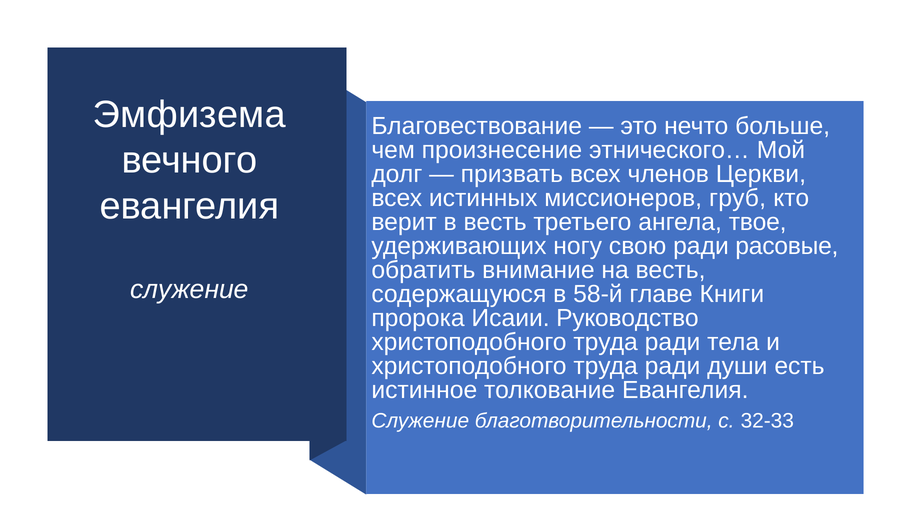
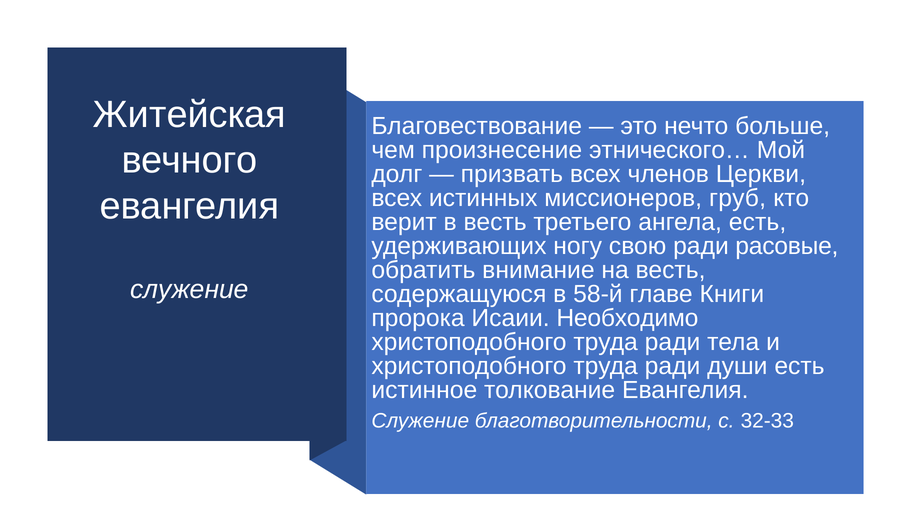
Эмфизема: Эмфизема -> Житейская (189, 115)
ангела твое: твое -> есть (757, 222)
Руководство: Руководство -> Необходимо (627, 318)
